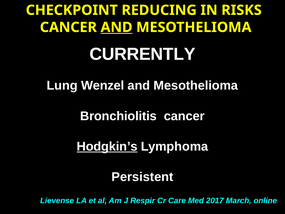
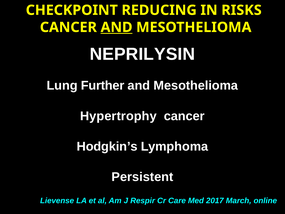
CURRENTLY: CURRENTLY -> NEPRILYSIN (142, 54)
Wenzel: Wenzel -> Further (103, 85)
Bronchiolitis: Bronchiolitis -> Hypertrophy (118, 116)
Hodgkin’s underline: present -> none (107, 146)
